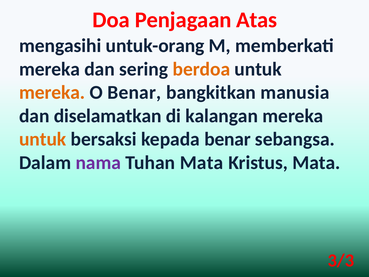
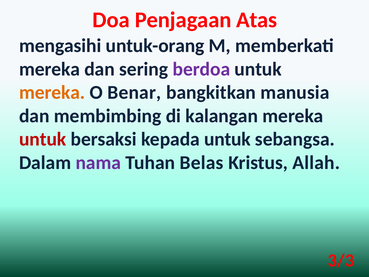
berdoa colour: orange -> purple (201, 69)
diselamatkan: diselamatkan -> membimbing (108, 116)
untuk colour: orange -> red (43, 139)
kepada benar: benar -> untuk (228, 139)
Tuhan Mata: Mata -> Belas (202, 163)
Kristus Mata: Mata -> Allah (316, 163)
